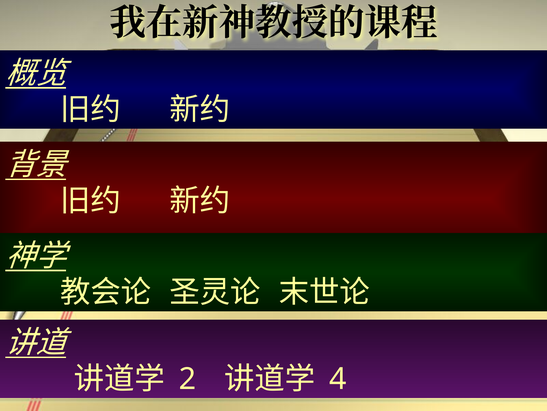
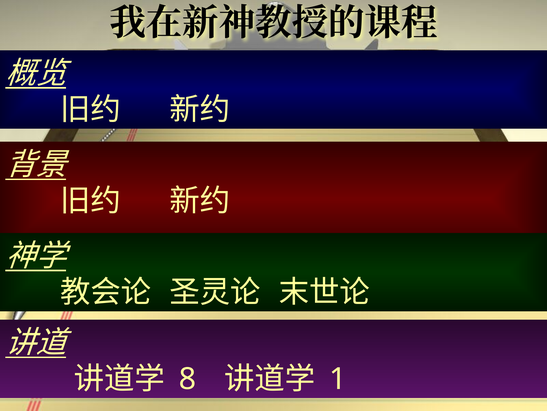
2: 2 -> 8 (188, 379)
4: 4 -> 1 (338, 379)
